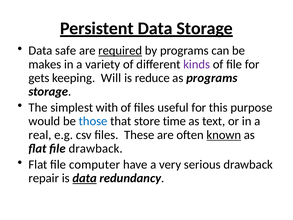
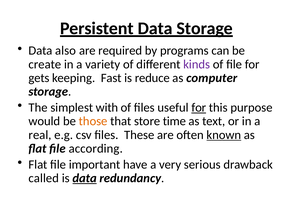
safe: safe -> also (66, 51)
required underline: present -> none (120, 51)
makes: makes -> create (45, 64)
Will: Will -> Fast (111, 78)
as programs: programs -> computer (212, 78)
for underline: none -> present (199, 107)
those colour: blue -> orange (93, 121)
file drawback: drawback -> according (96, 148)
computer: computer -> important (95, 164)
repair: repair -> called (44, 178)
